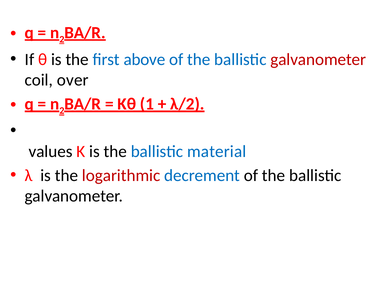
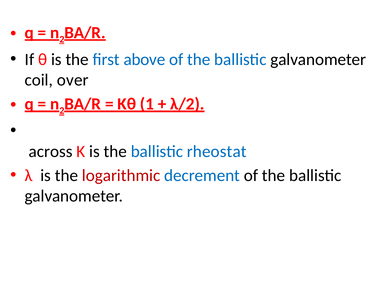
galvanometer colour: red -> black (318, 59)
values: values -> across (51, 151)
material: material -> rheostat (217, 151)
